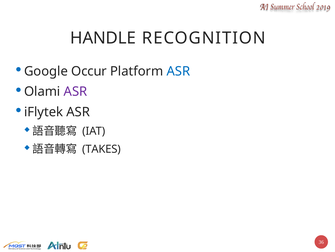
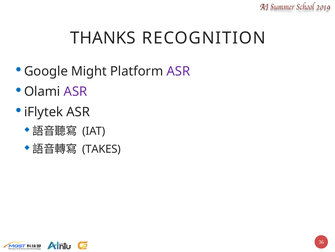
HANDLE: HANDLE -> THANKS (103, 38)
Occur: Occur -> Might (89, 71)
ASR colour: blue -> purple (178, 71)
